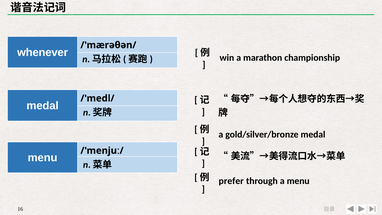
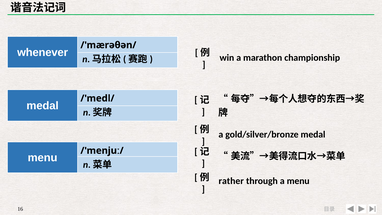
prefer: prefer -> rather (231, 181)
